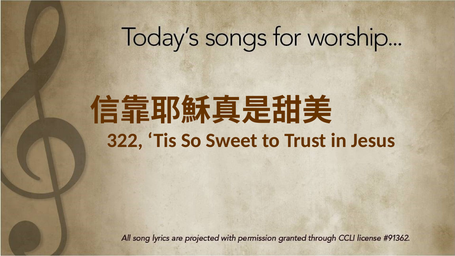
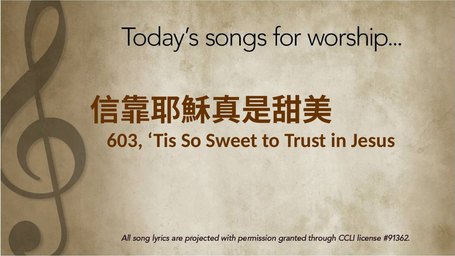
322: 322 -> 603 (125, 140)
